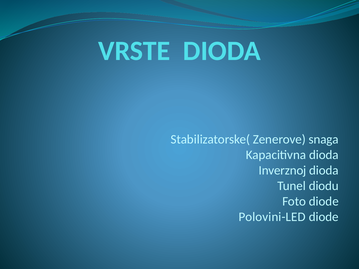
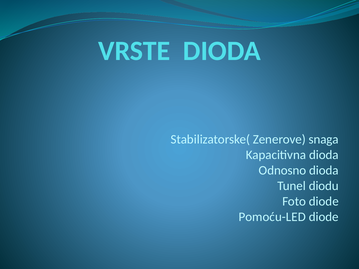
Inverznoj: Inverznoj -> Odnosno (282, 171)
Polovini-LED: Polovini-LED -> Pomoću-LED (272, 217)
